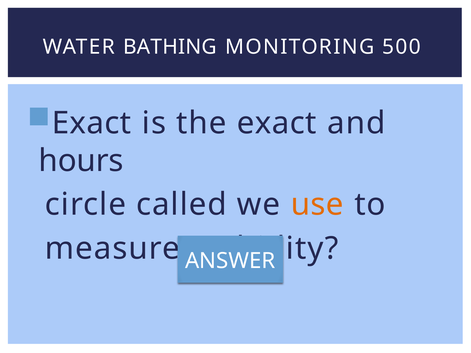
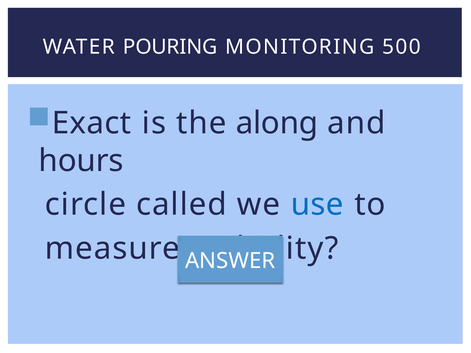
BATHING: BATHING -> POURING (170, 47)
the exact: exact -> along (277, 123)
use colour: orange -> blue (317, 205)
